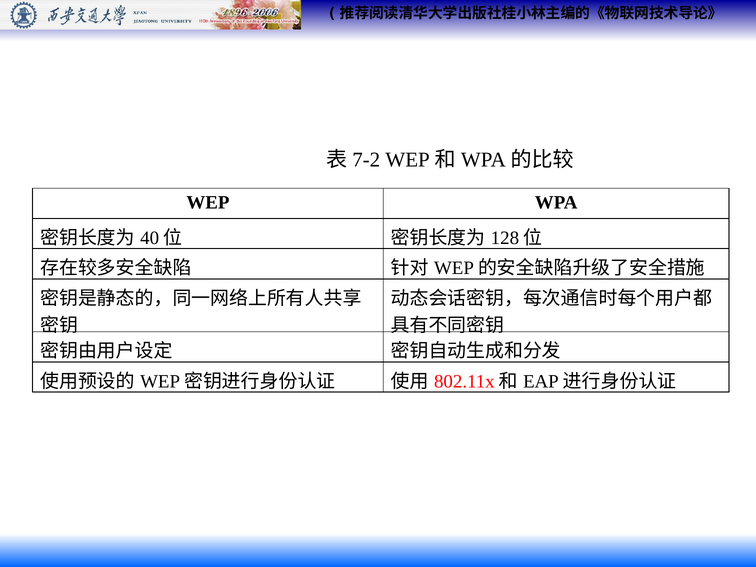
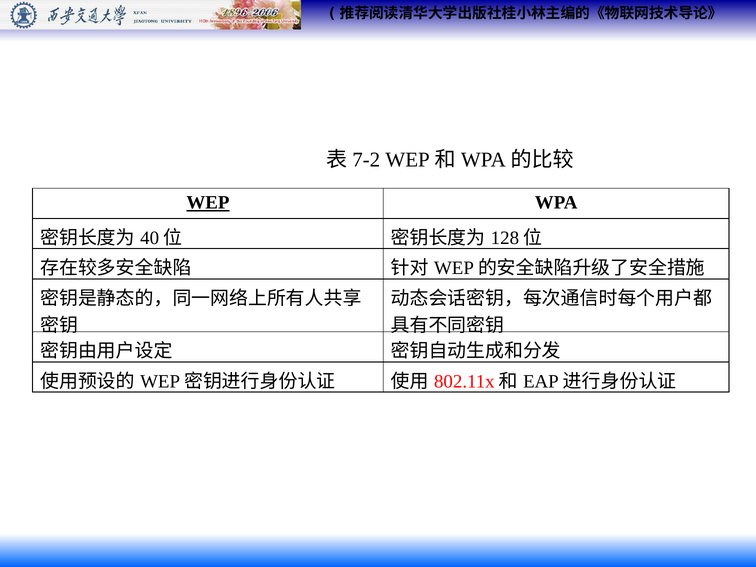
WEP underline: none -> present (208, 203)
